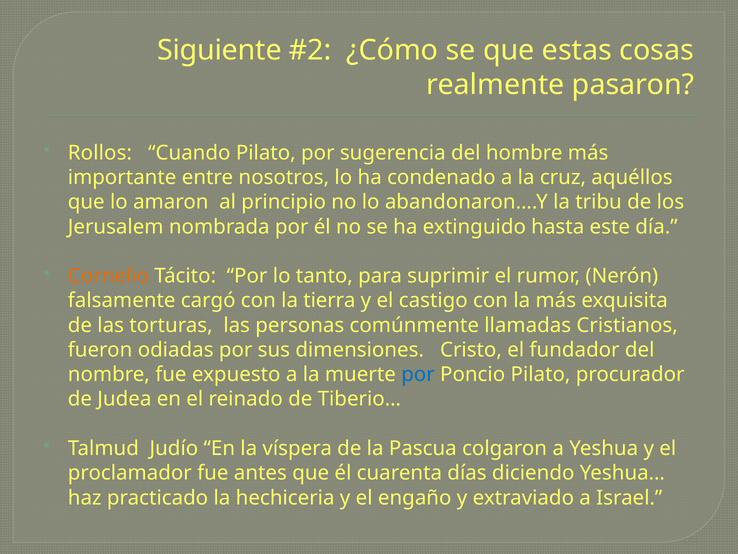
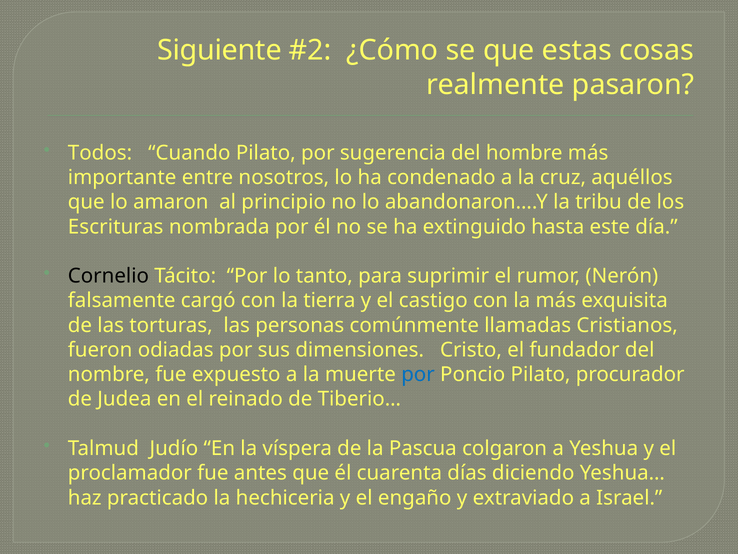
Rollos: Rollos -> Todos (100, 153)
Jerusalem: Jerusalem -> Escrituras (116, 227)
Cornelio colour: orange -> black (108, 276)
